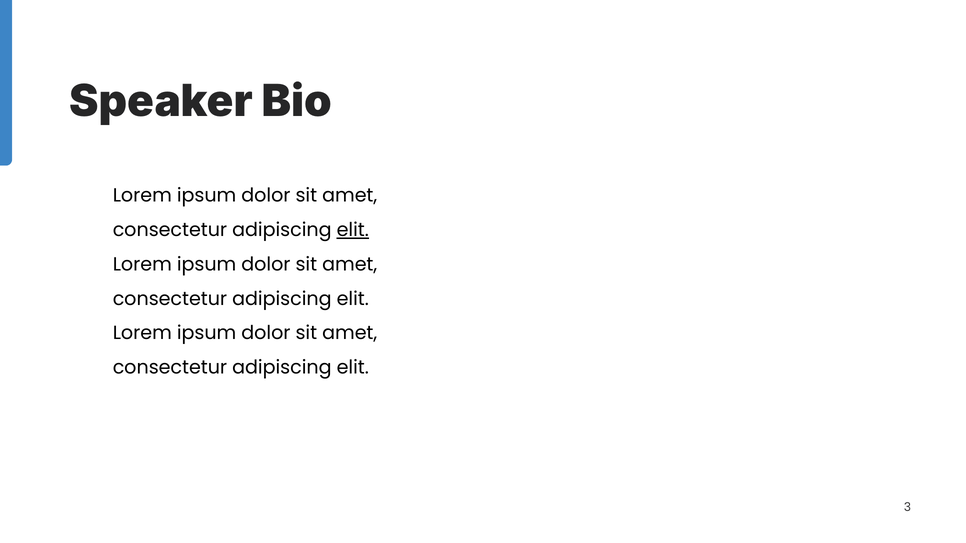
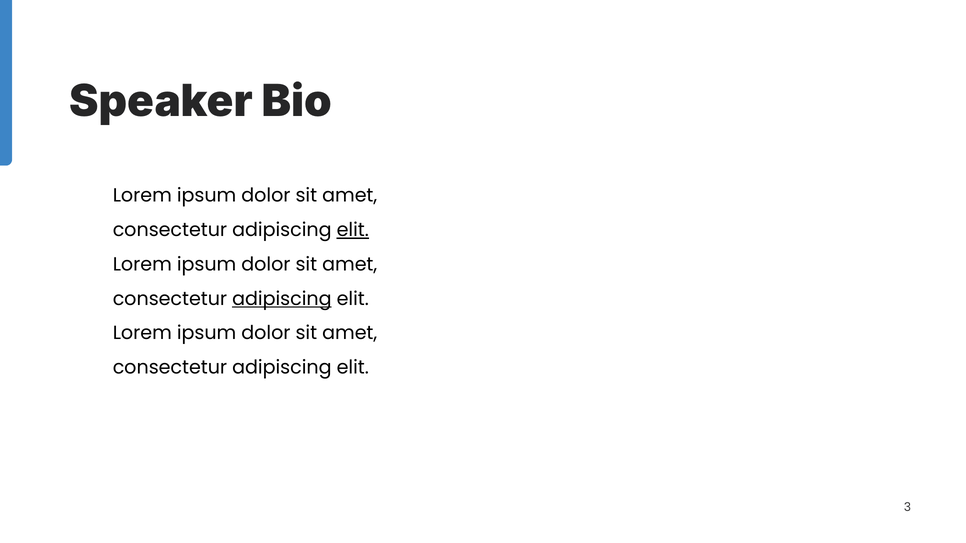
adipiscing underline: none -> present (282, 299)
